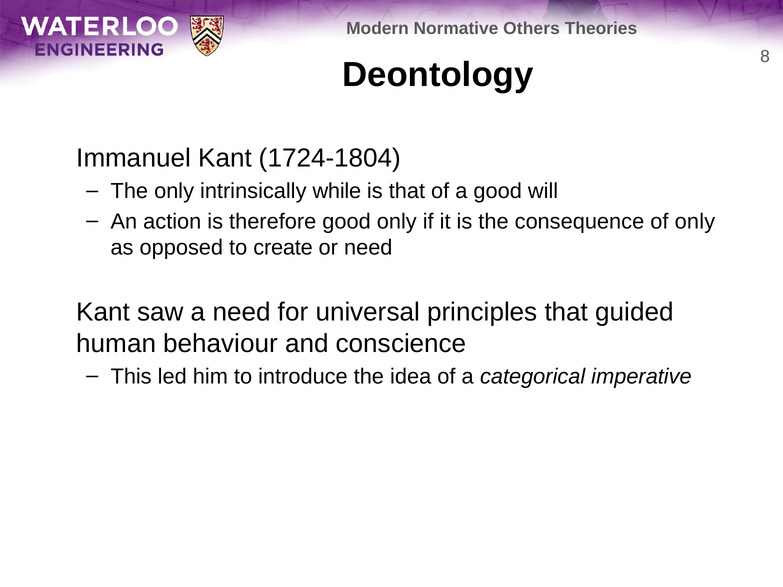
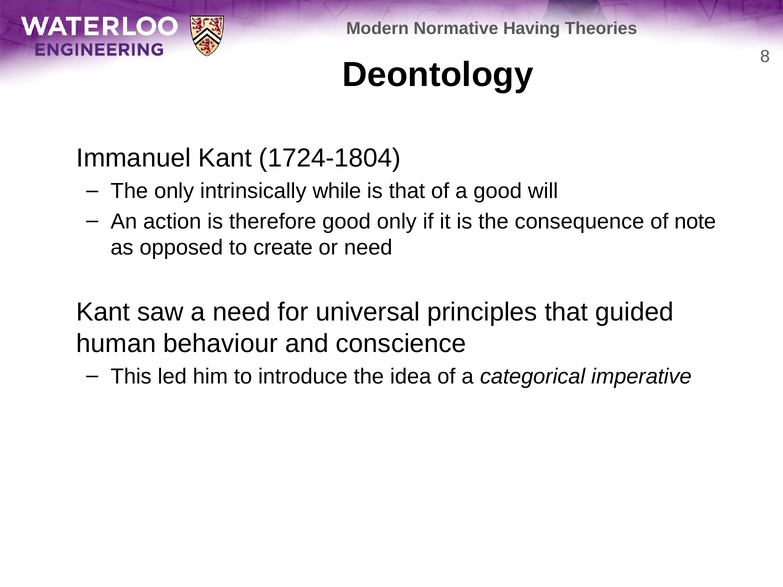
Others: Others -> Having (532, 29)
of only: only -> note (695, 222)
